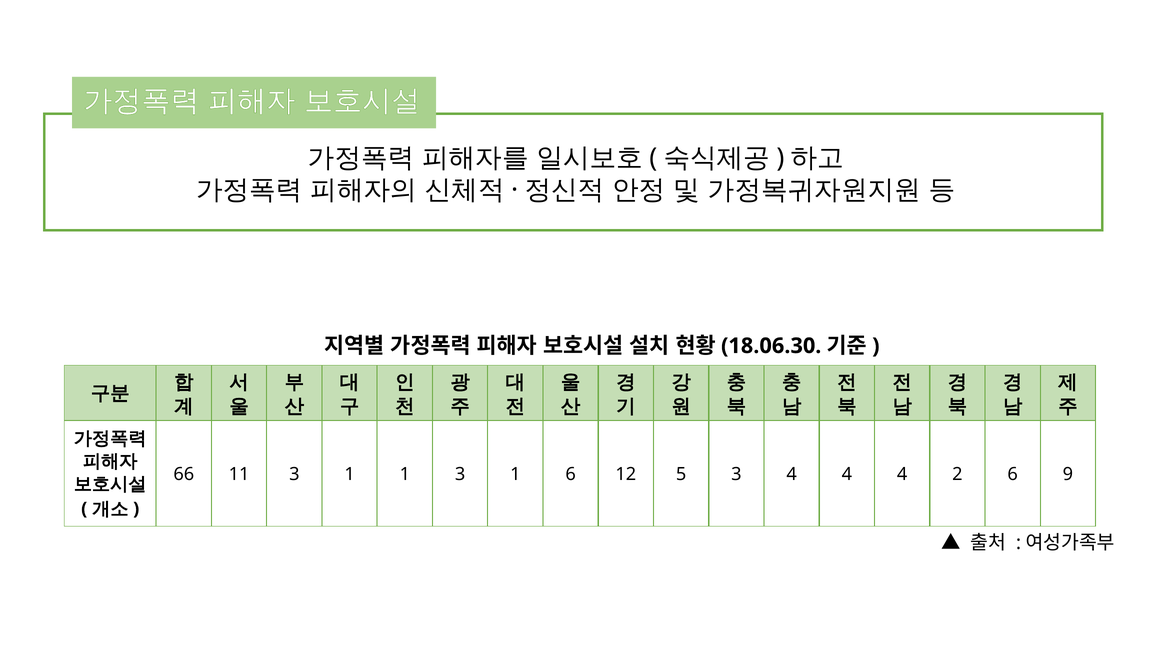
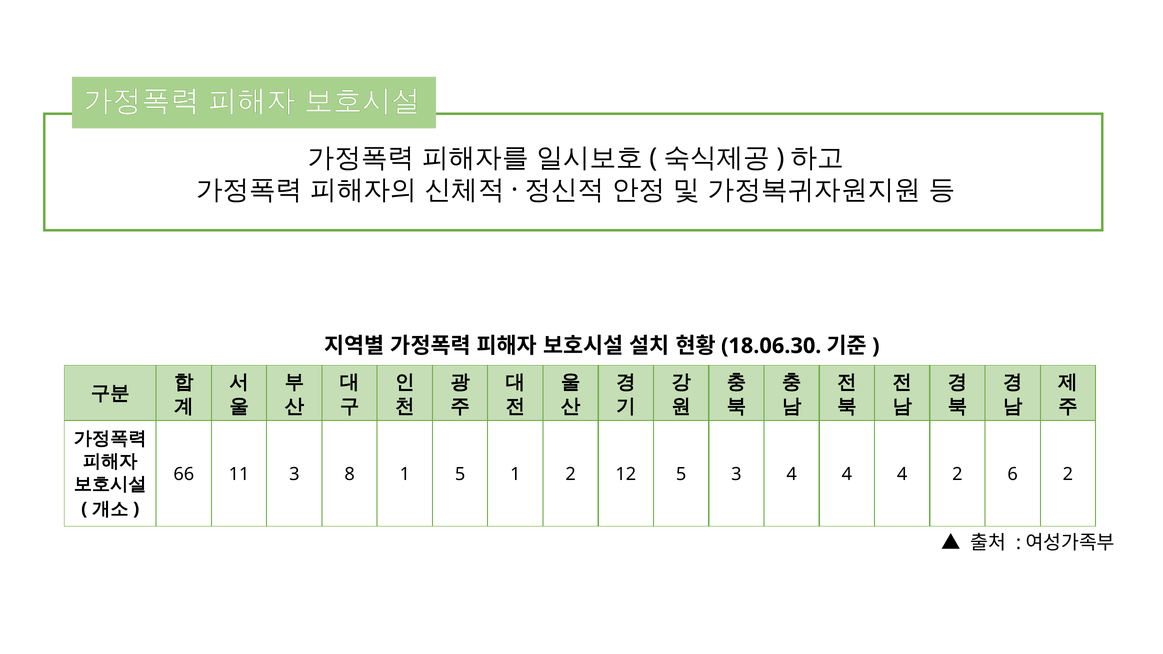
11 3 1: 1 -> 8 (350, 475)
1 3: 3 -> 5 (460, 475)
1 6: 6 -> 2 (571, 475)
6 9: 9 -> 2 (1068, 475)
